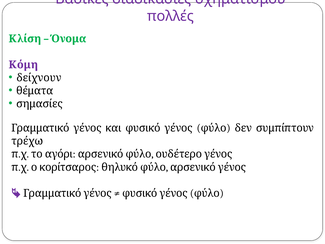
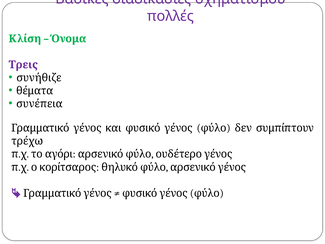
Κόμη: Κόμη -> Τρεις (23, 65)
δείχνουν: δείχνουν -> συνήθιζε (39, 78)
σημασίες: σημασίες -> συνέπεια (39, 104)
